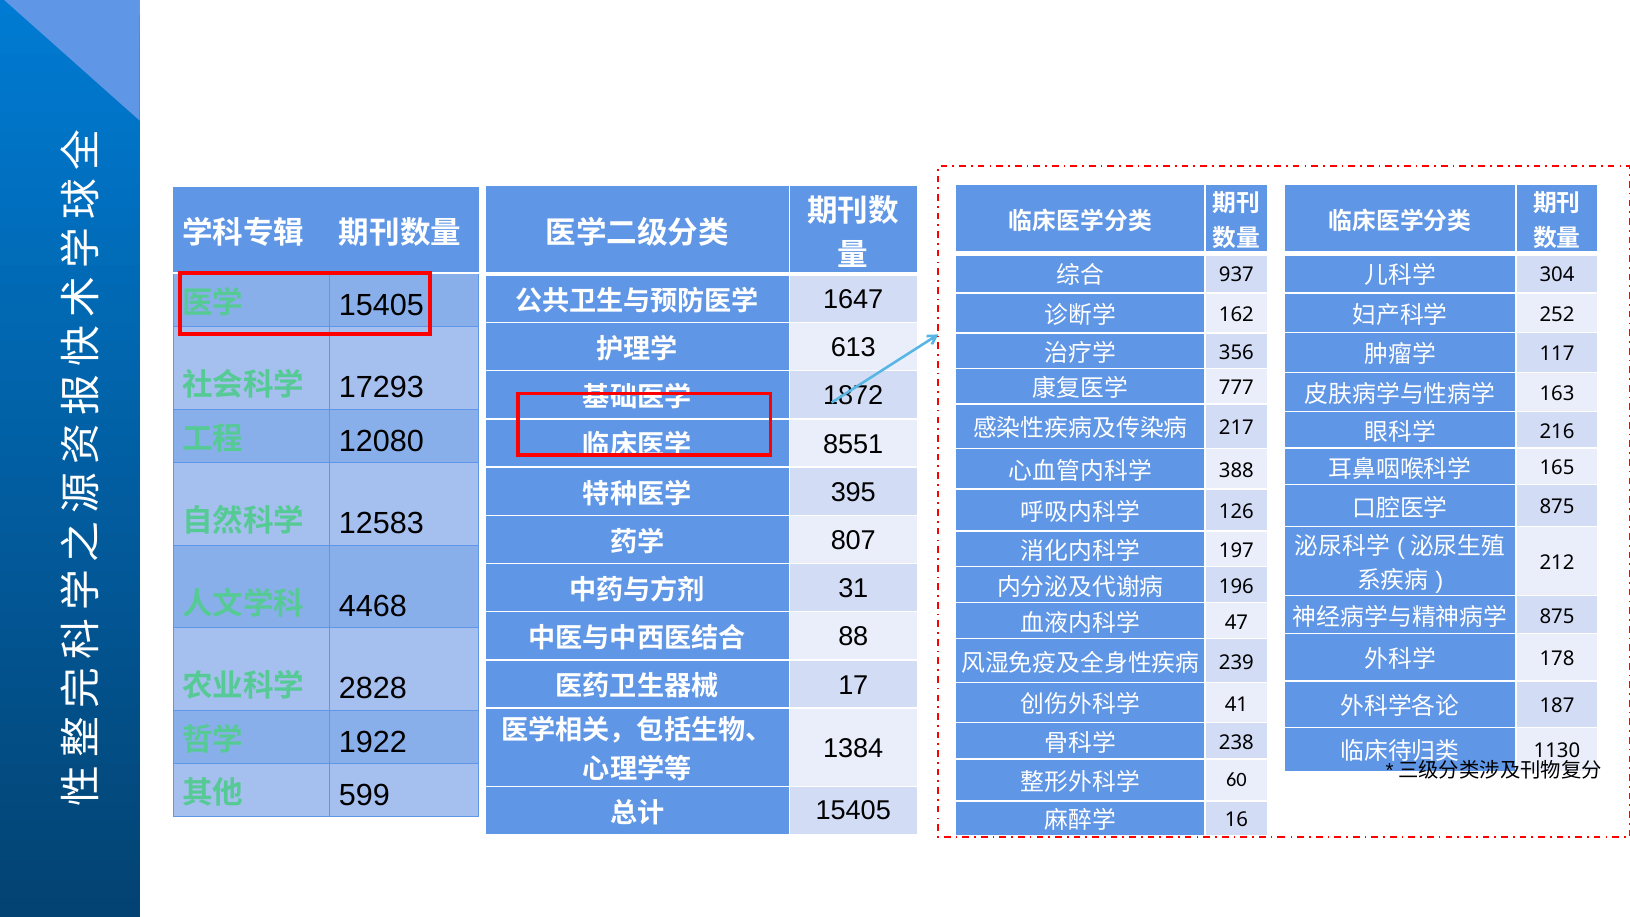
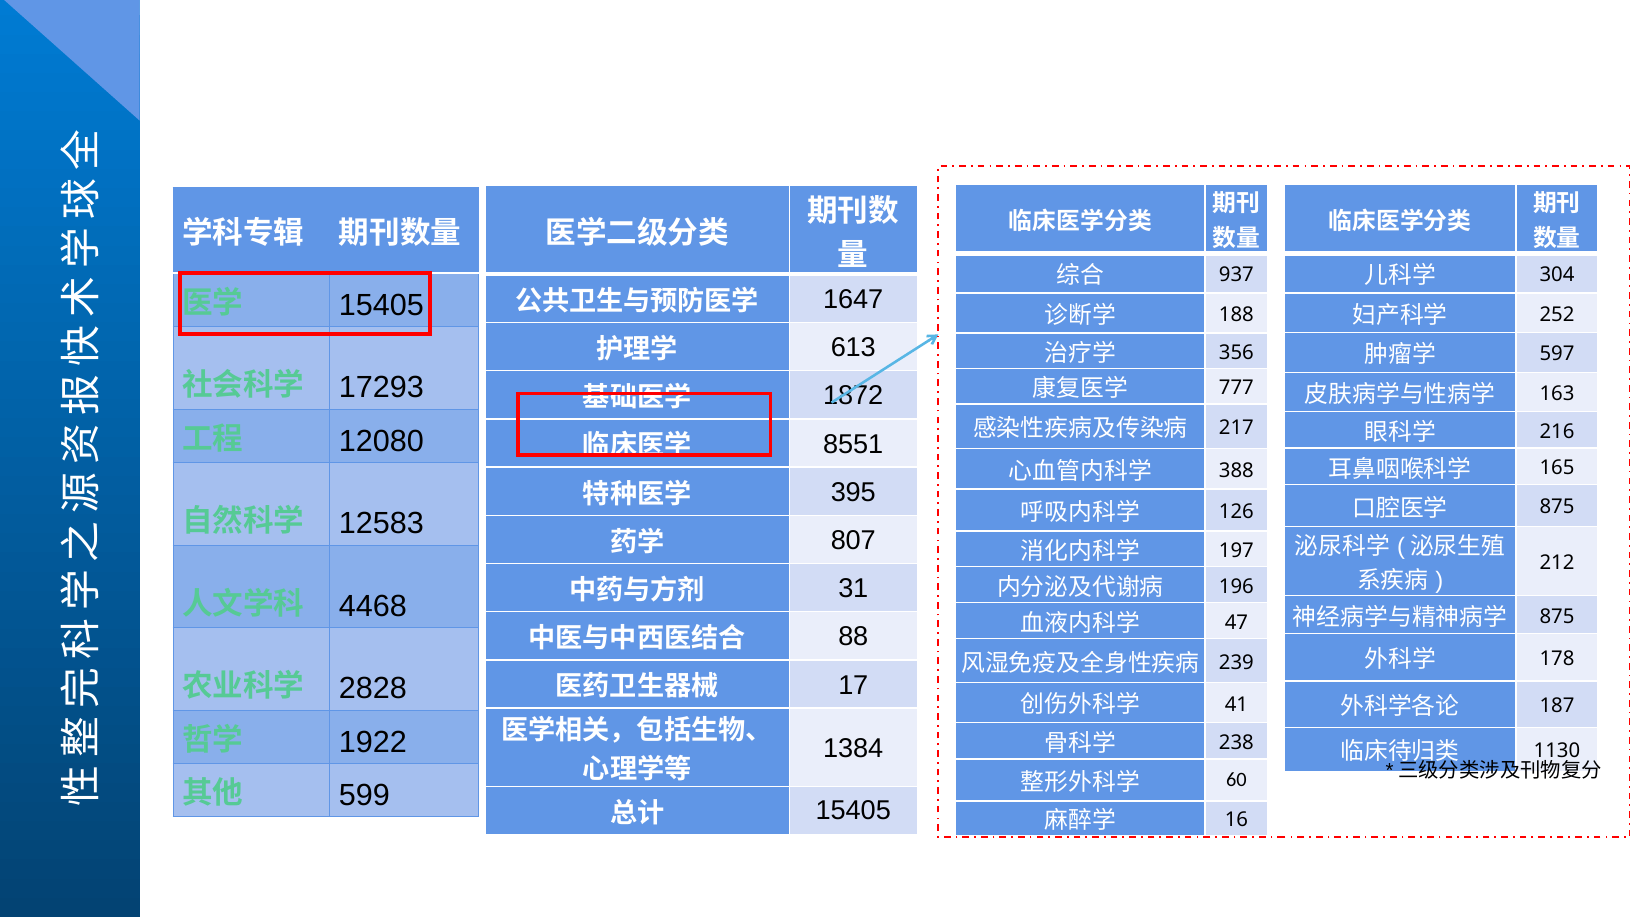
162: 162 -> 188 (1236, 315)
117: 117 -> 597 (1557, 354)
